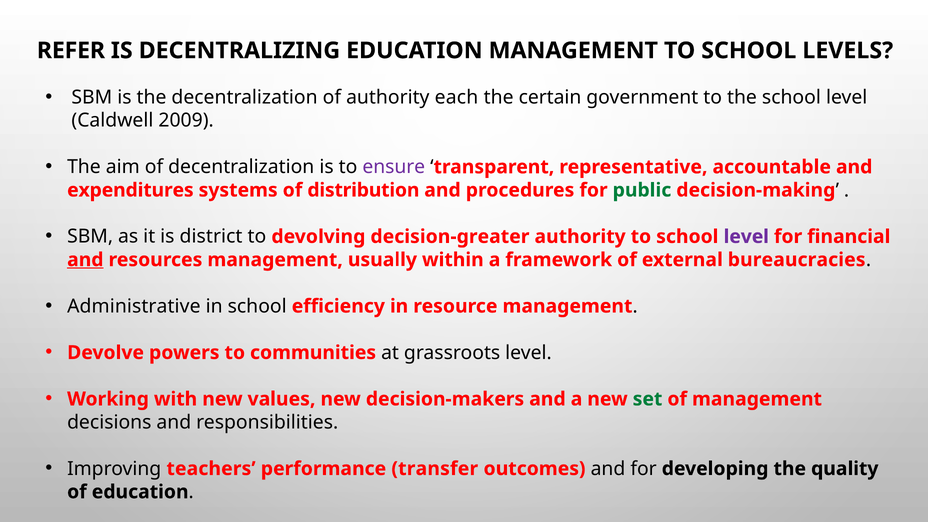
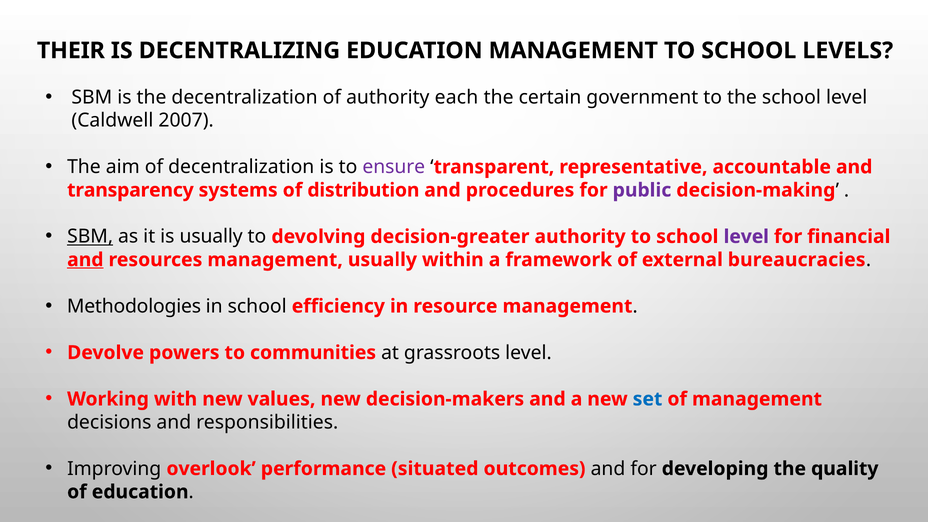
REFER: REFER -> THEIR (71, 51)
2009: 2009 -> 2007 (186, 121)
expenditures: expenditures -> transparency (130, 190)
public colour: green -> purple (642, 190)
SBM underline: none -> present (90, 237)
is district: district -> usually (211, 237)
Administrative: Administrative -> Methodologies (134, 306)
set colour: green -> blue (648, 399)
teachers: teachers -> overlook (211, 469)
transfer: transfer -> situated (435, 469)
